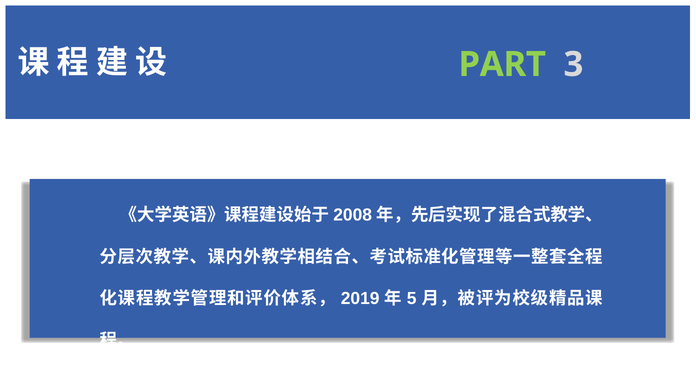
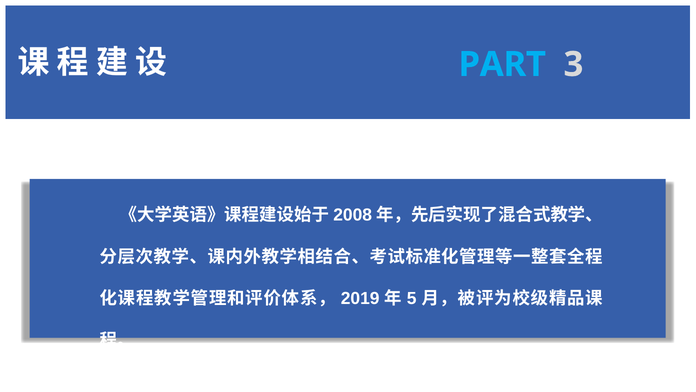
PART colour: light green -> light blue (502, 64)
